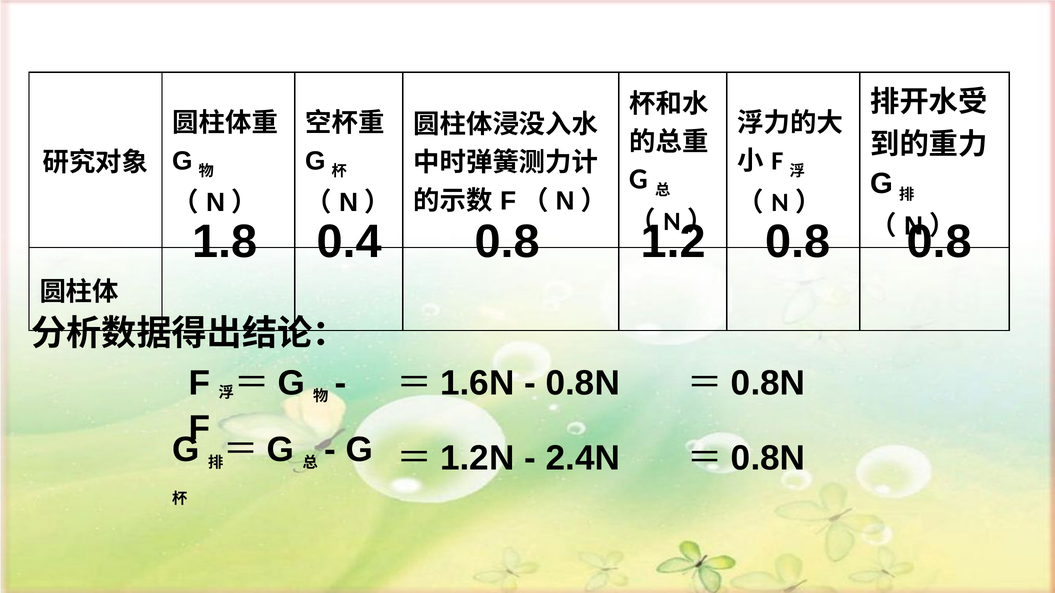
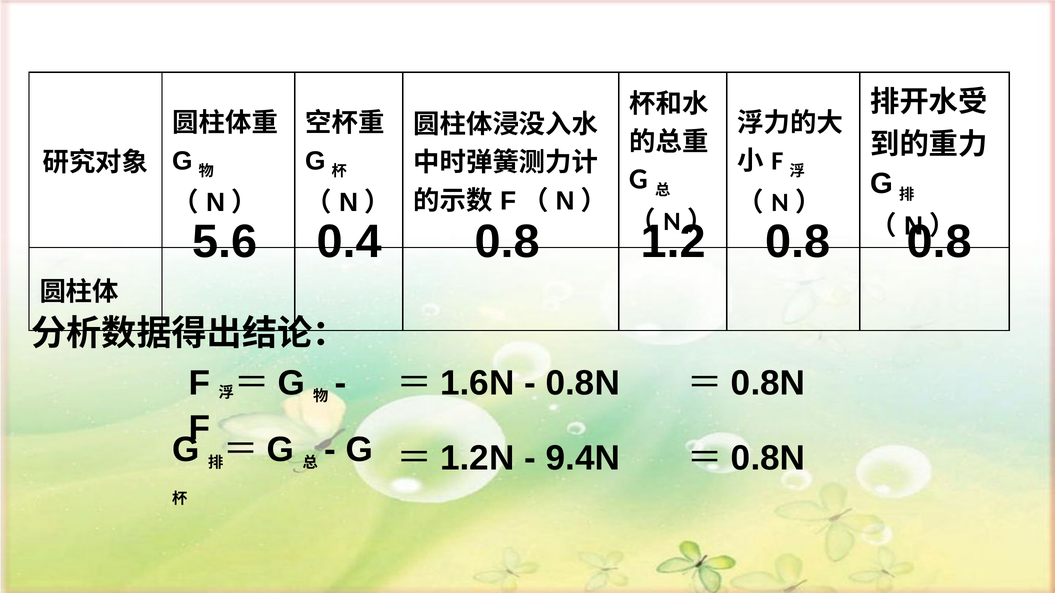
1.8: 1.8 -> 5.6 (225, 242)
2.4N: 2.4N -> 9.4N (583, 458)
